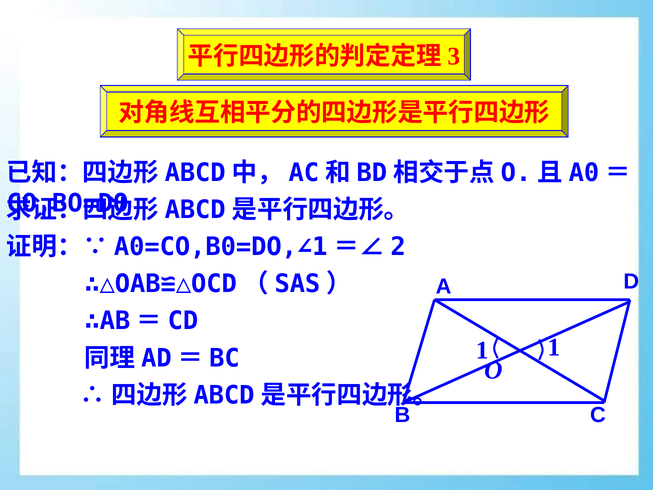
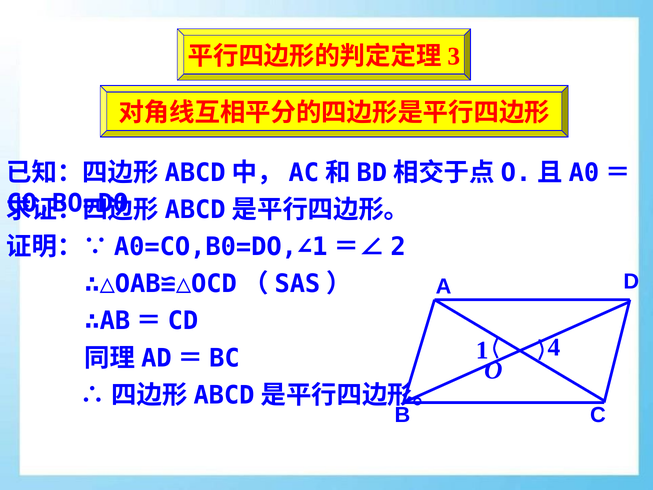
1 1: 1 -> 4 (554, 347)
